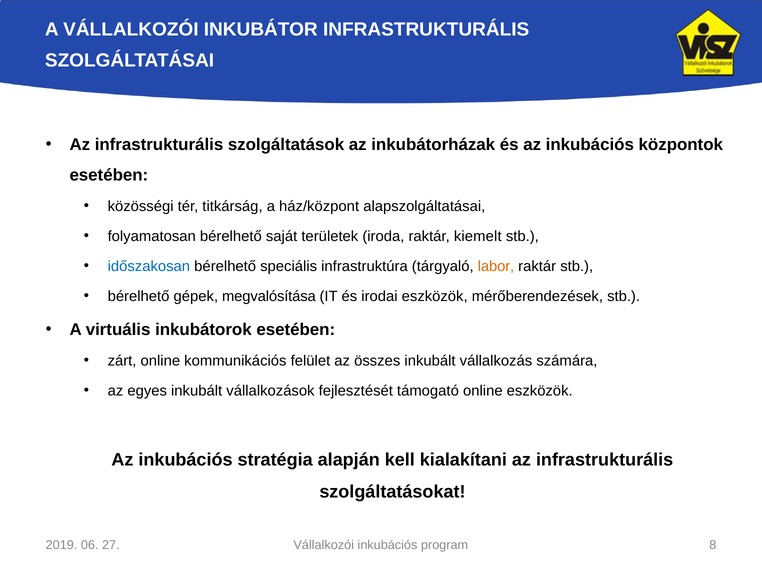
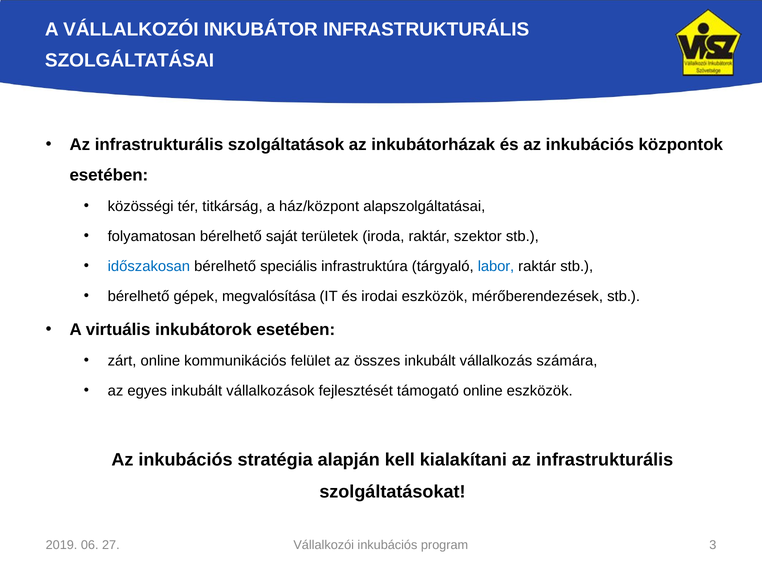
kiemelt: kiemelt -> szektor (478, 237)
labor colour: orange -> blue (496, 267)
8: 8 -> 3 (713, 546)
